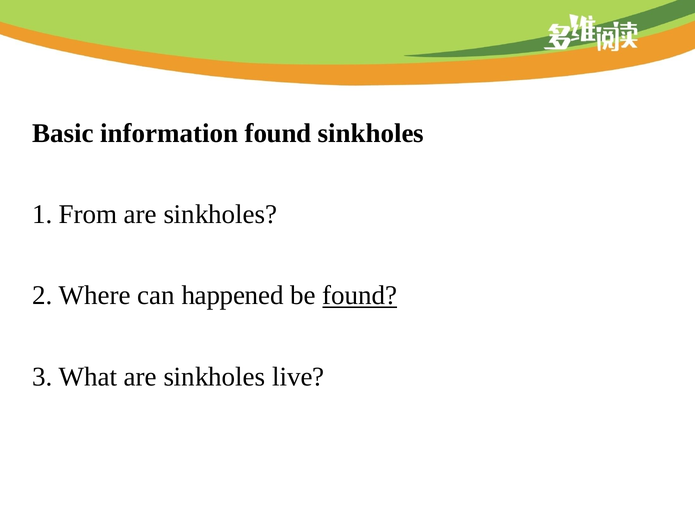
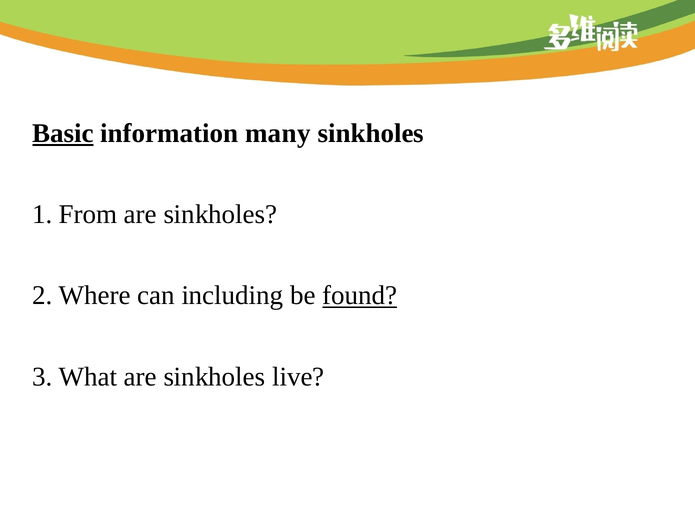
Basic underline: none -> present (63, 133)
information found: found -> many (278, 133)
happened: happened -> including (232, 296)
